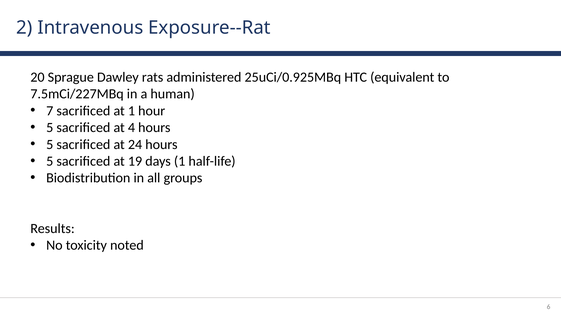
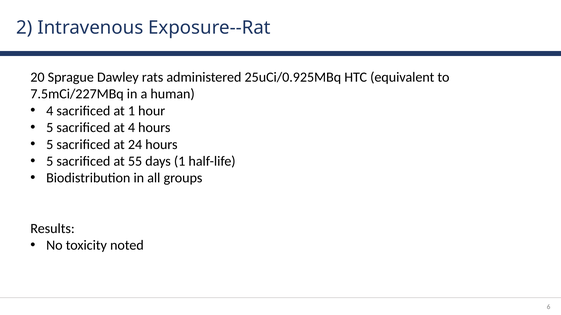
7: 7 -> 4 (50, 111)
19: 19 -> 55 (135, 161)
